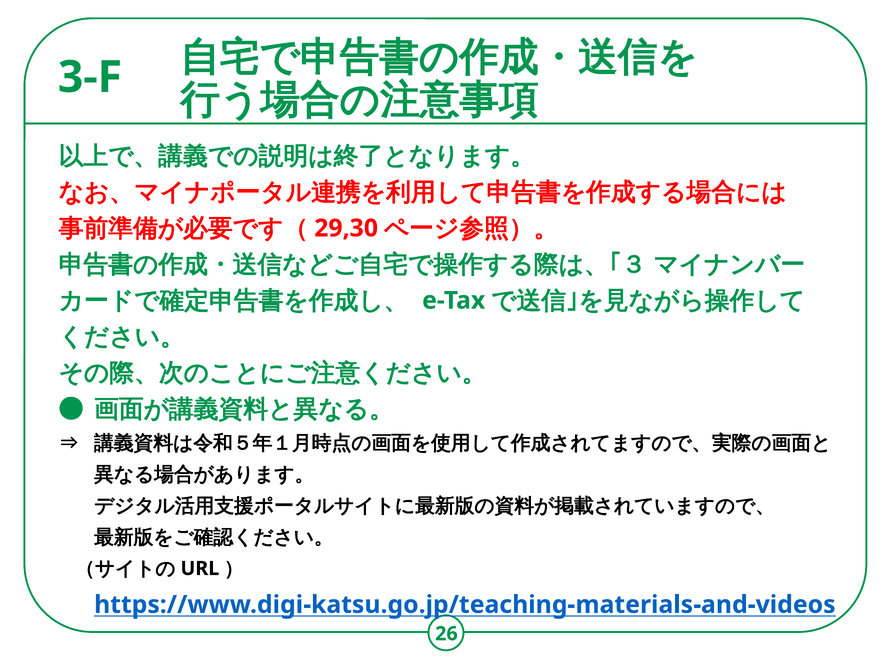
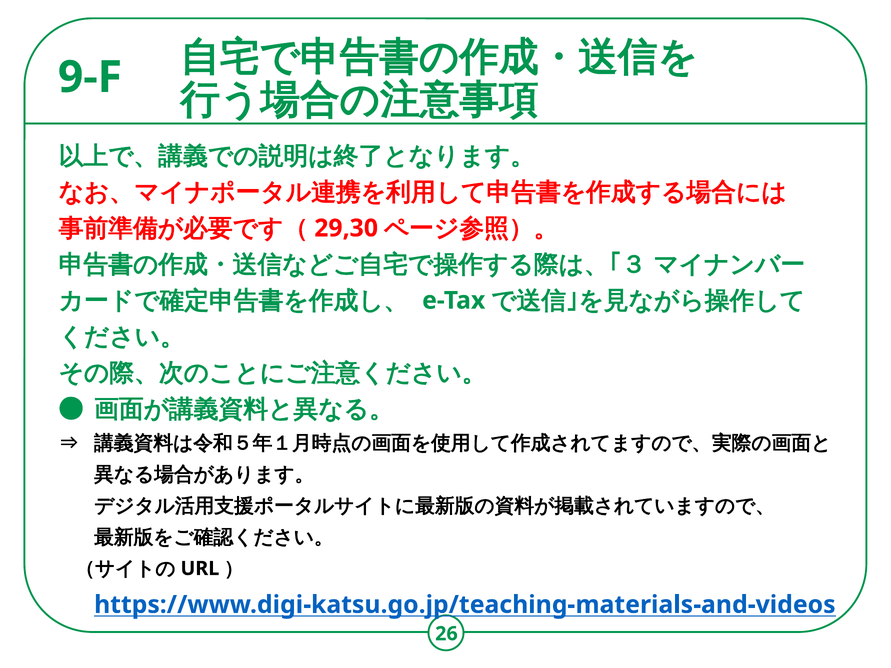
3-F: 3-F -> 9-F (90, 77)
